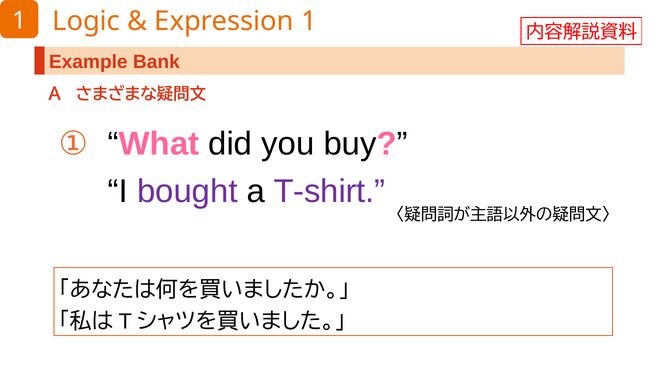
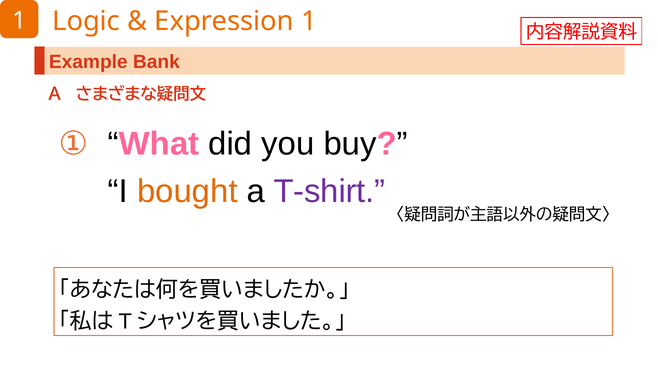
bought colour: purple -> orange (187, 191)
